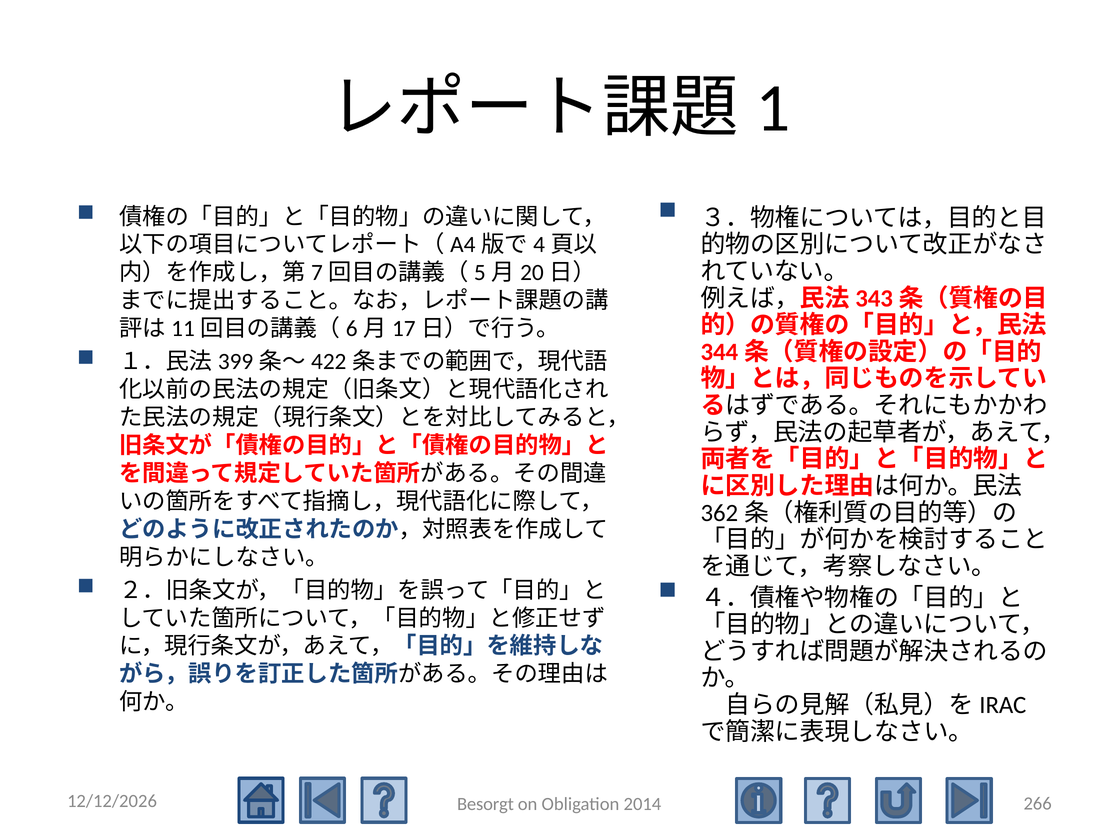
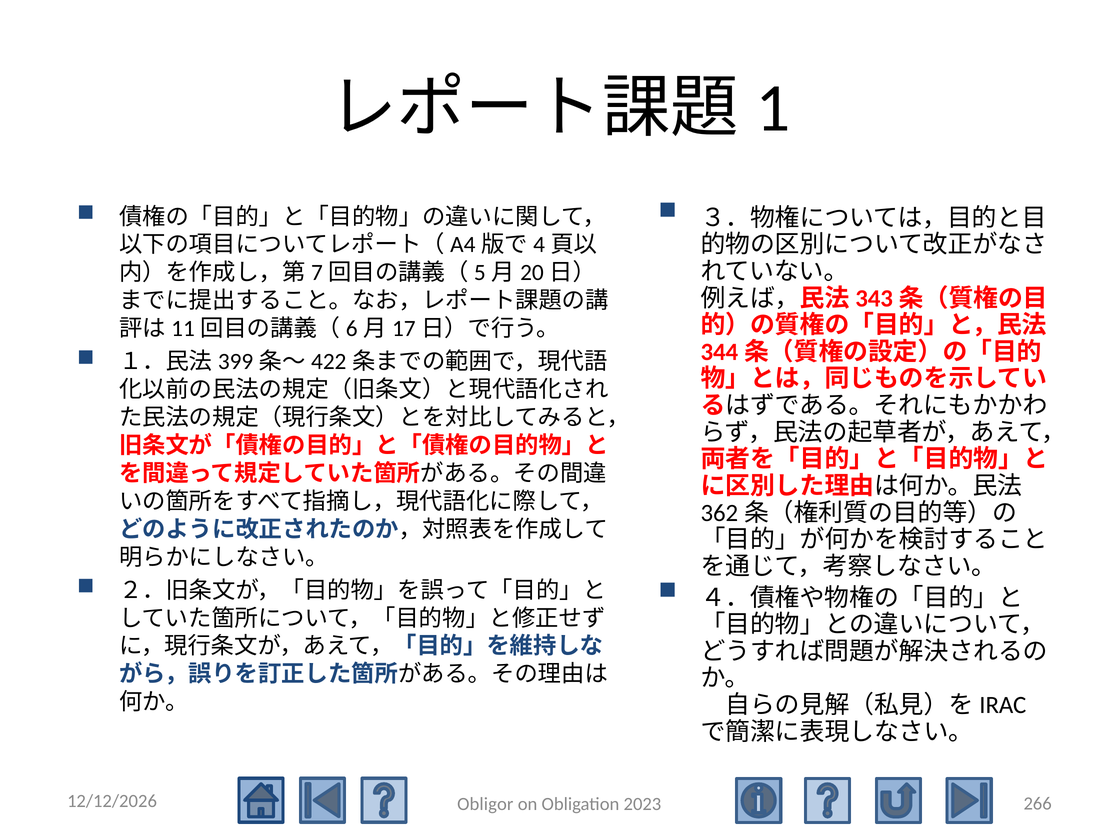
Besorgt: Besorgt -> Obligor (485, 805)
2014: 2014 -> 2023 (642, 805)
